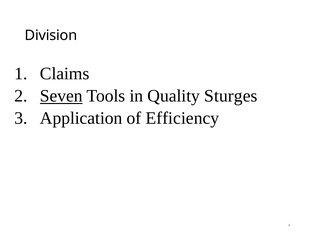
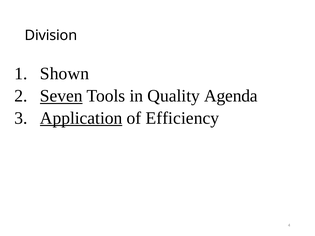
Claims: Claims -> Shown (65, 74)
Sturges: Sturges -> Agenda (231, 96)
Application underline: none -> present (81, 118)
